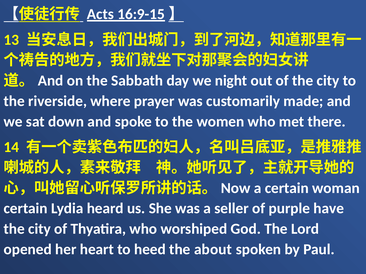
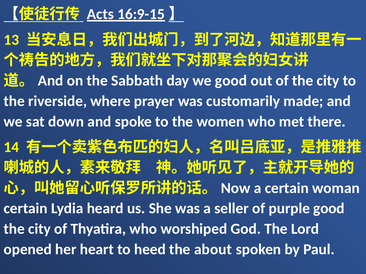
we night: night -> good (231, 81)
purple have: have -> good (329, 209)
